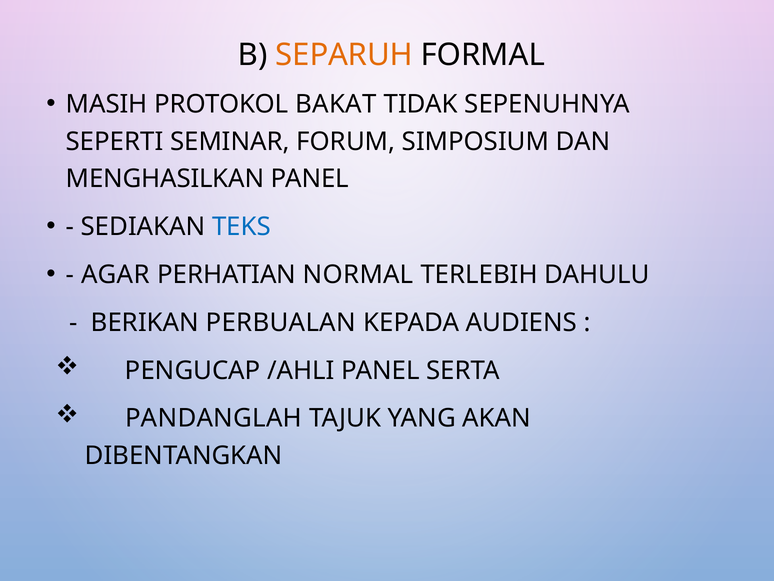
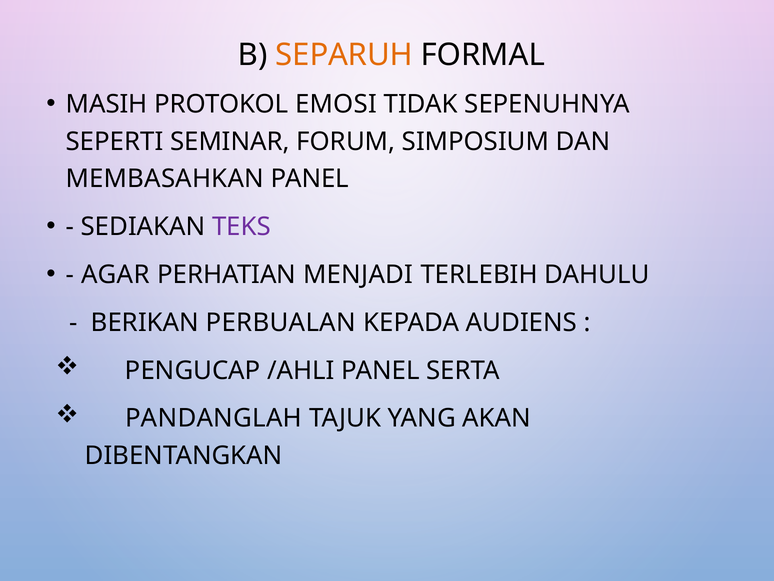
BAKAT: BAKAT -> EMOSI (336, 104)
MENGHASILKAN: MENGHASILKAN -> MEMBASAHKAN (165, 179)
TEKS colour: blue -> purple (241, 226)
NORMAL: NORMAL -> MENJADI (358, 274)
